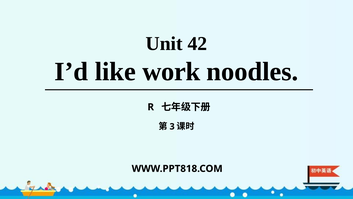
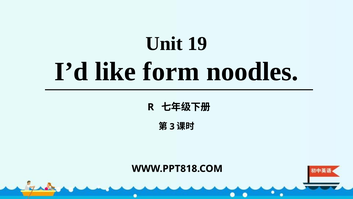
42: 42 -> 19 (197, 43)
work: work -> form (171, 72)
